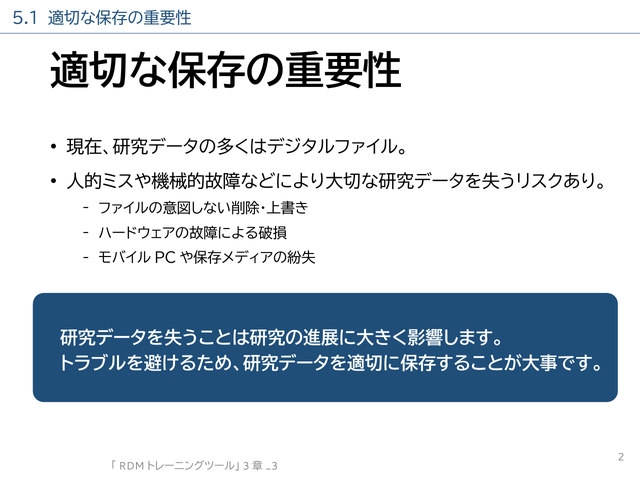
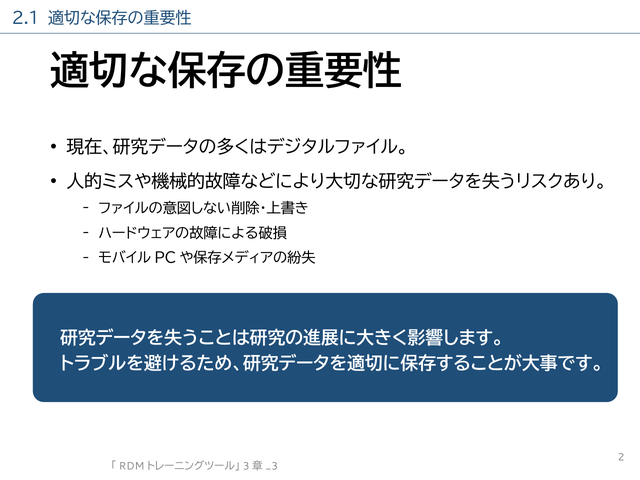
5.1: 5.1 -> 2.1 (25, 18)
